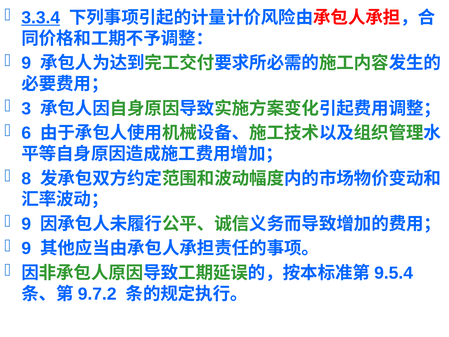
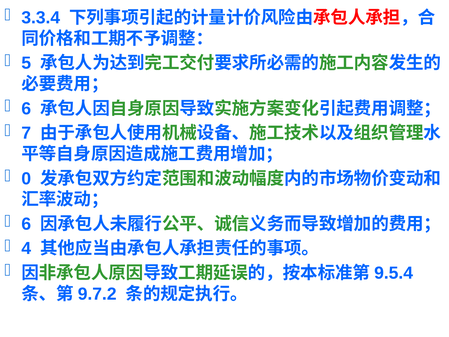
3.3.4 underline: present -> none (41, 18)
9: 9 -> 5 (26, 63)
3: 3 -> 6 (26, 109)
6: 6 -> 7 (26, 133)
8: 8 -> 0 (26, 178)
9: 9 -> 6 (26, 224)
9: 9 -> 4 (26, 248)
